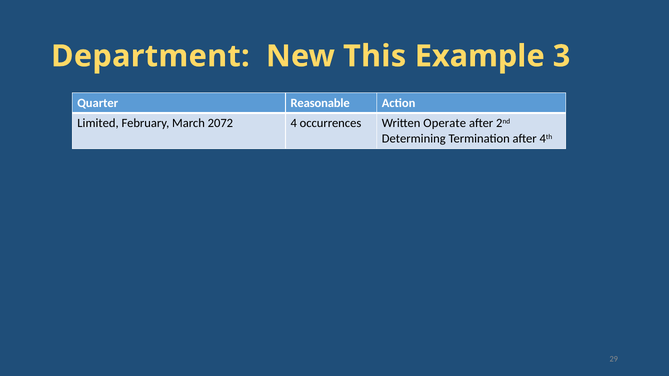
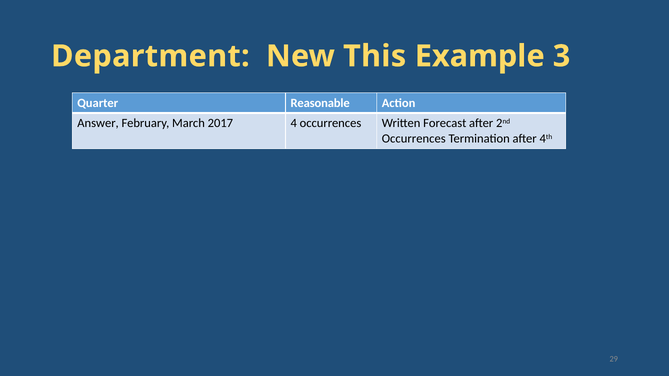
Limited: Limited -> Answer (98, 123)
2072: 2072 -> 2017 (220, 123)
Operate: Operate -> Forecast (445, 123)
Determining: Determining -> Occurrences (414, 139)
